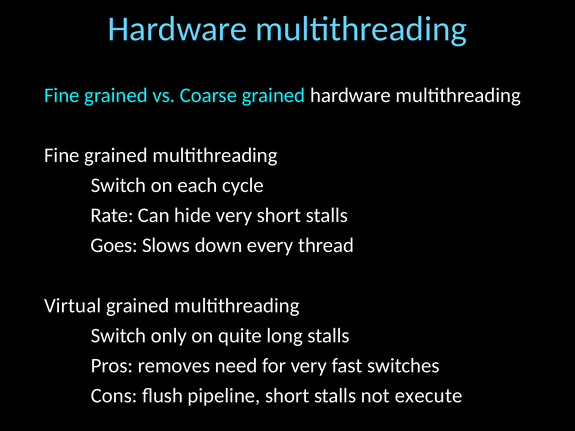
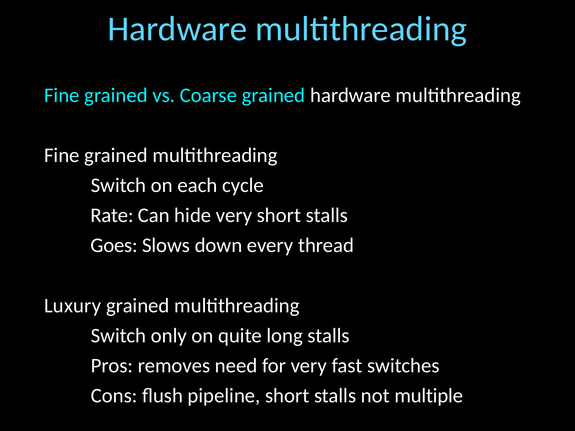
Virtual: Virtual -> Luxury (73, 306)
execute: execute -> multiple (429, 396)
